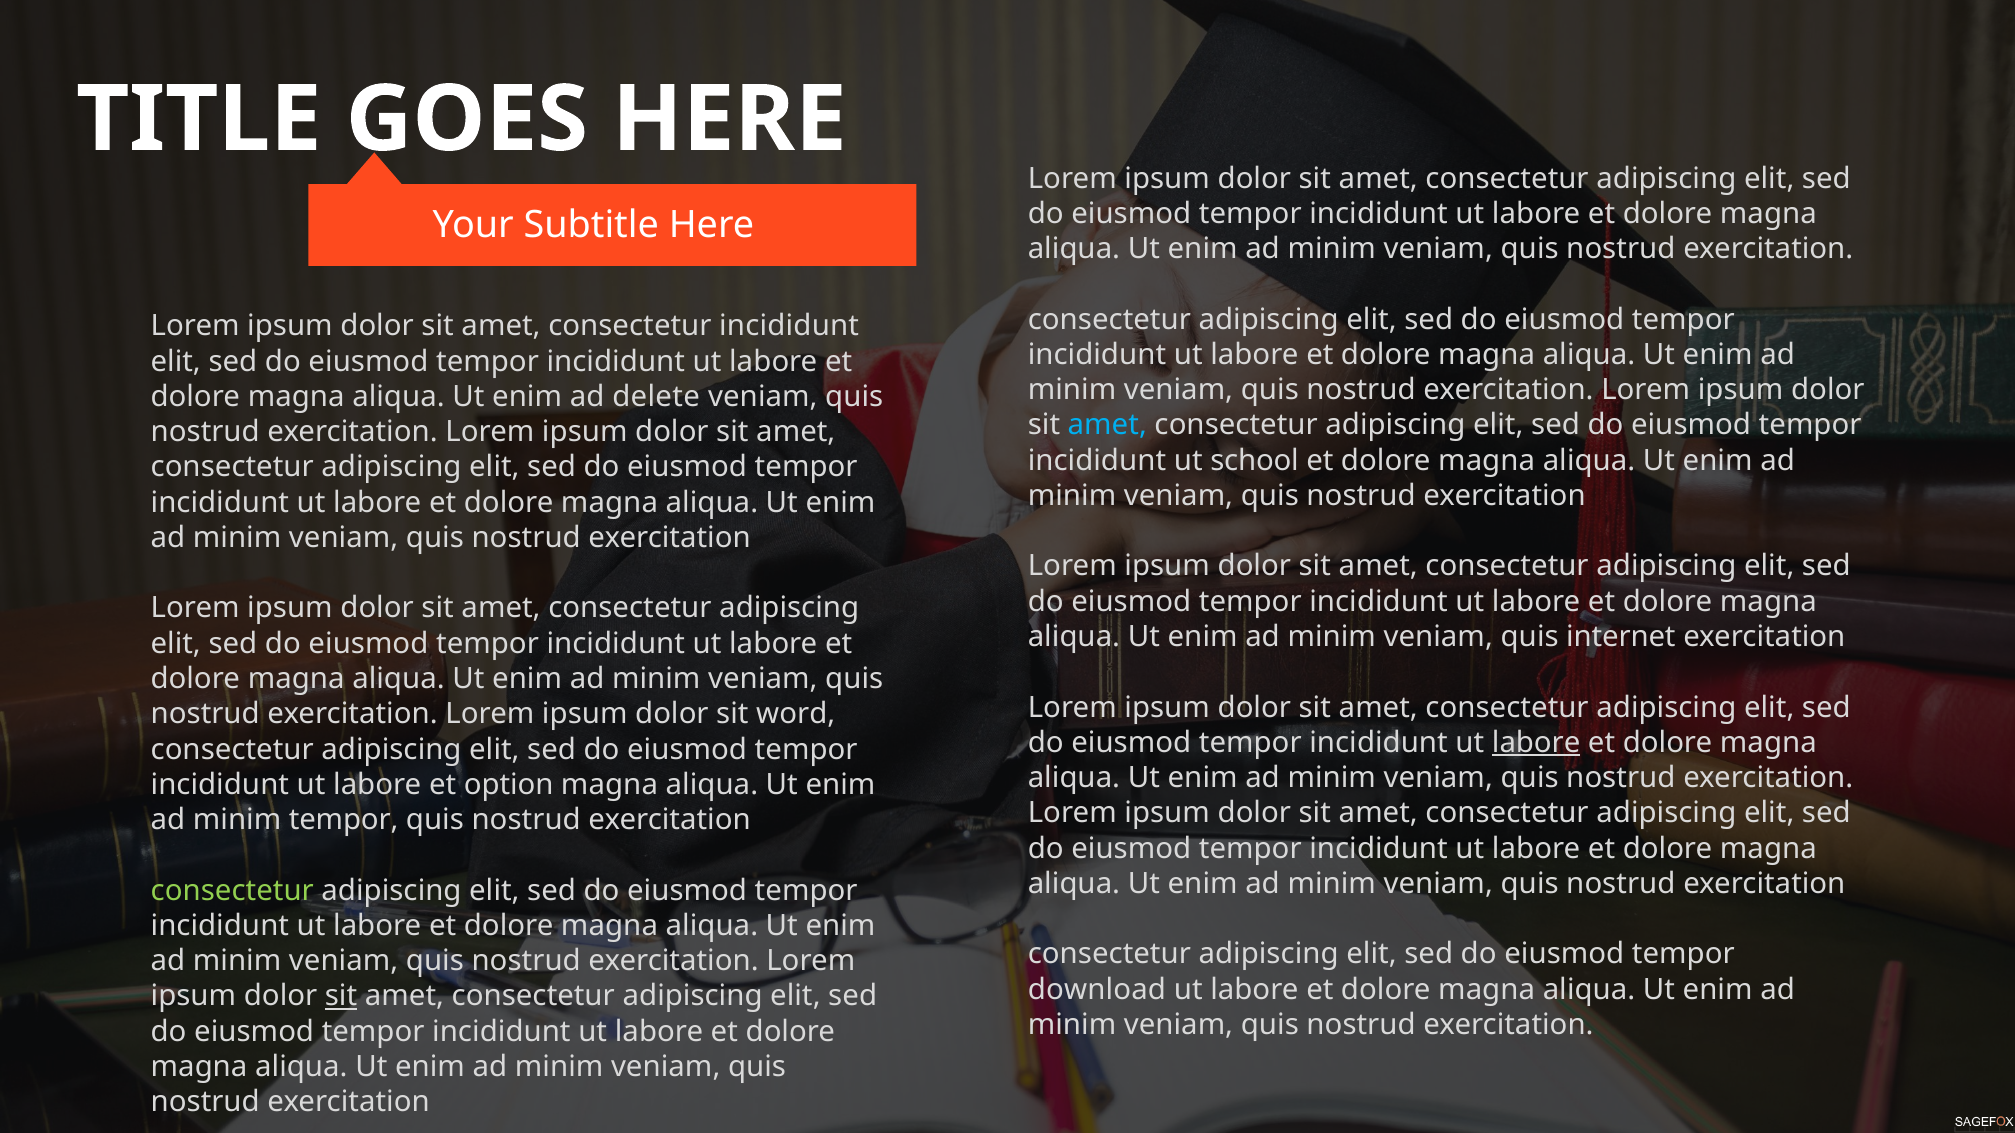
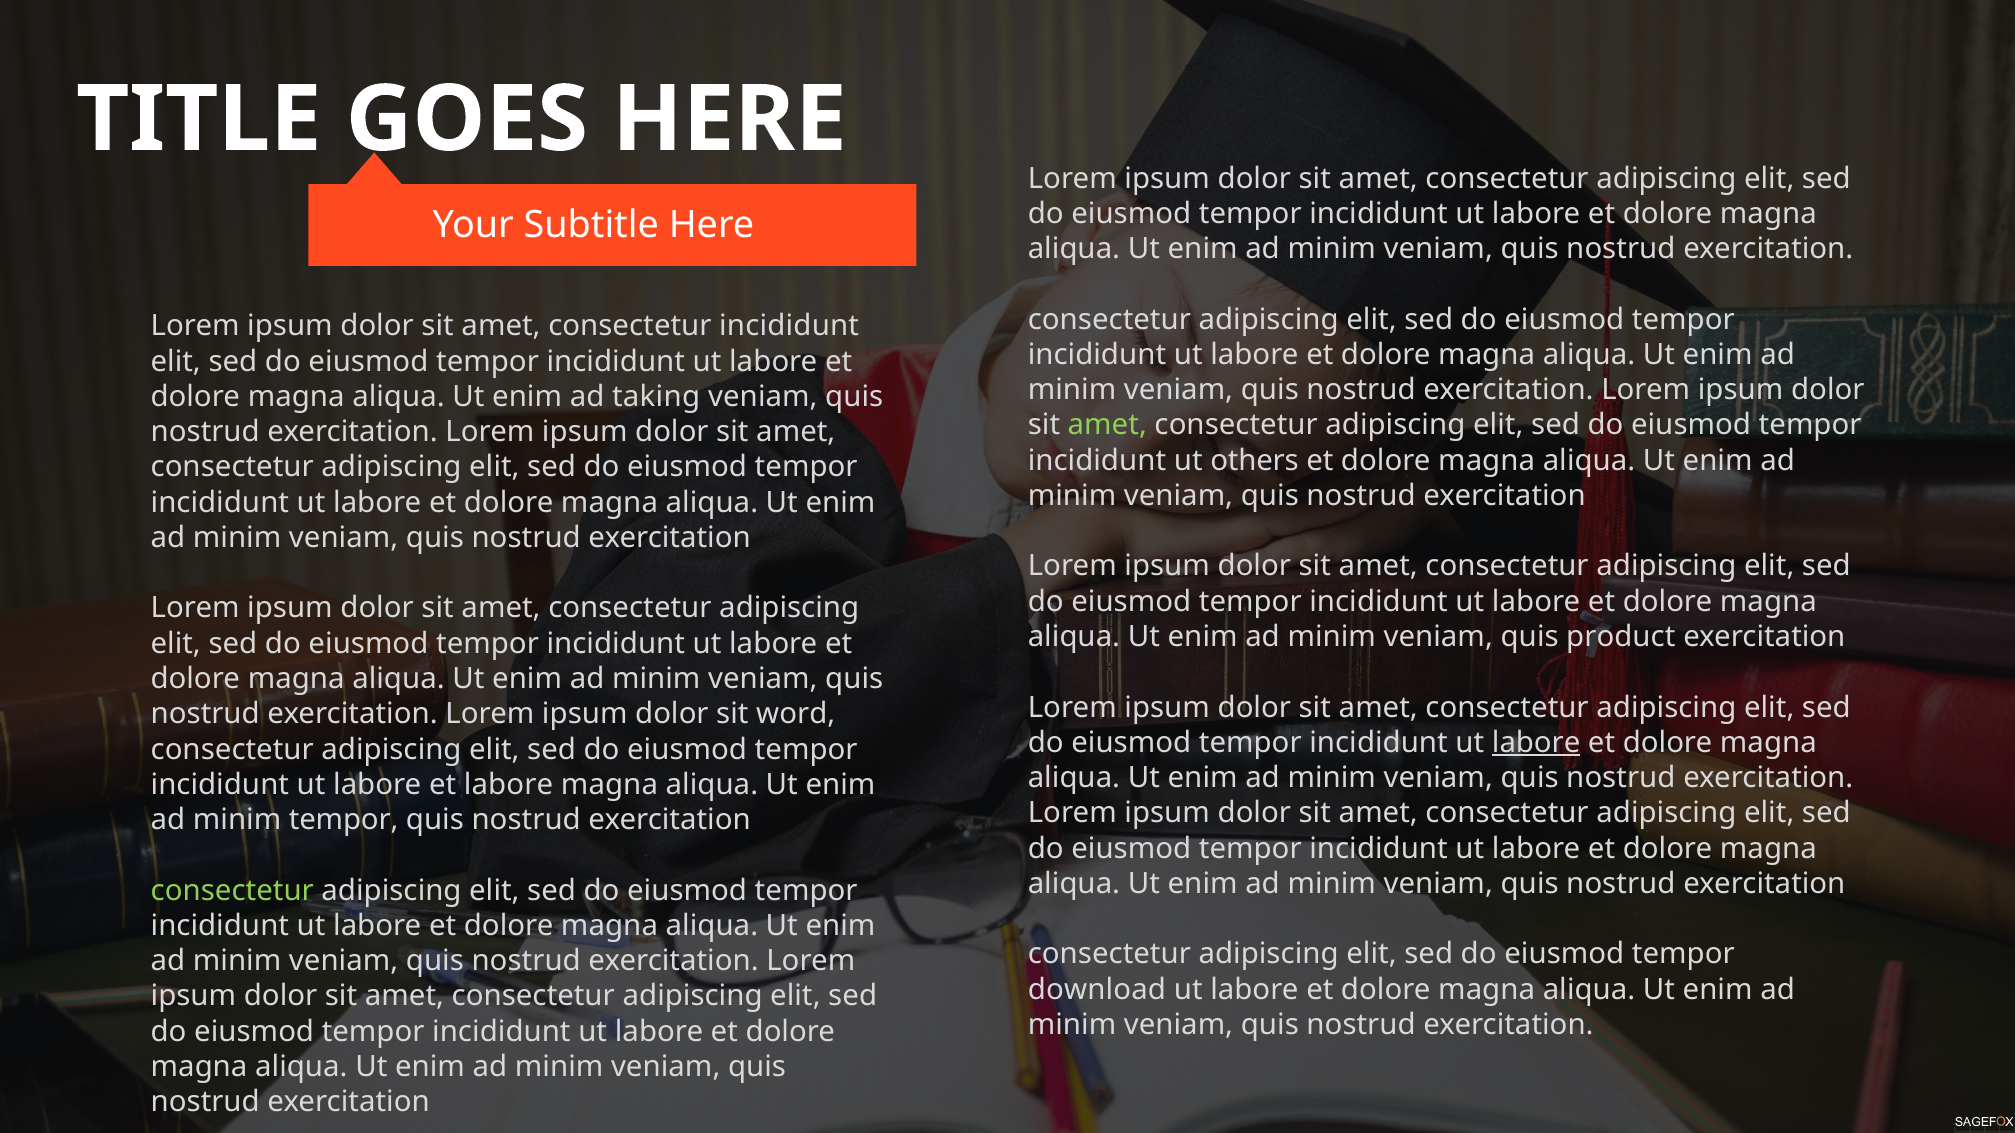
delete: delete -> taking (656, 397)
amet colour: light blue -> light green (1107, 425)
school: school -> others (1255, 461)
internet: internet -> product (1621, 637)
et option: option -> labore (509, 785)
sit underline: present -> none (341, 997)
